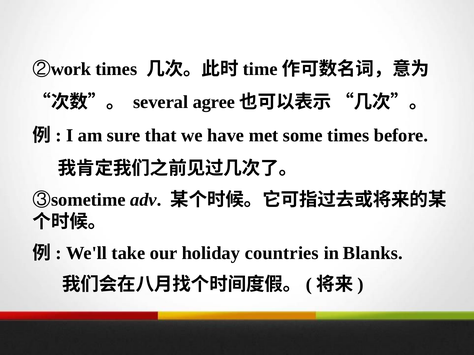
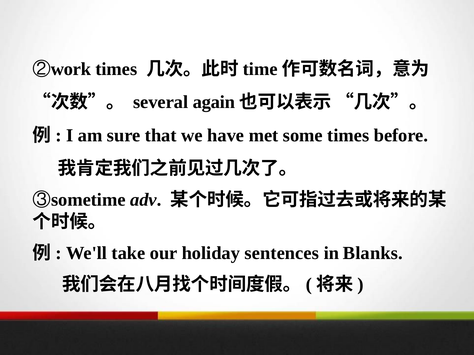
agree: agree -> again (214, 102)
countries: countries -> sentences (282, 254)
